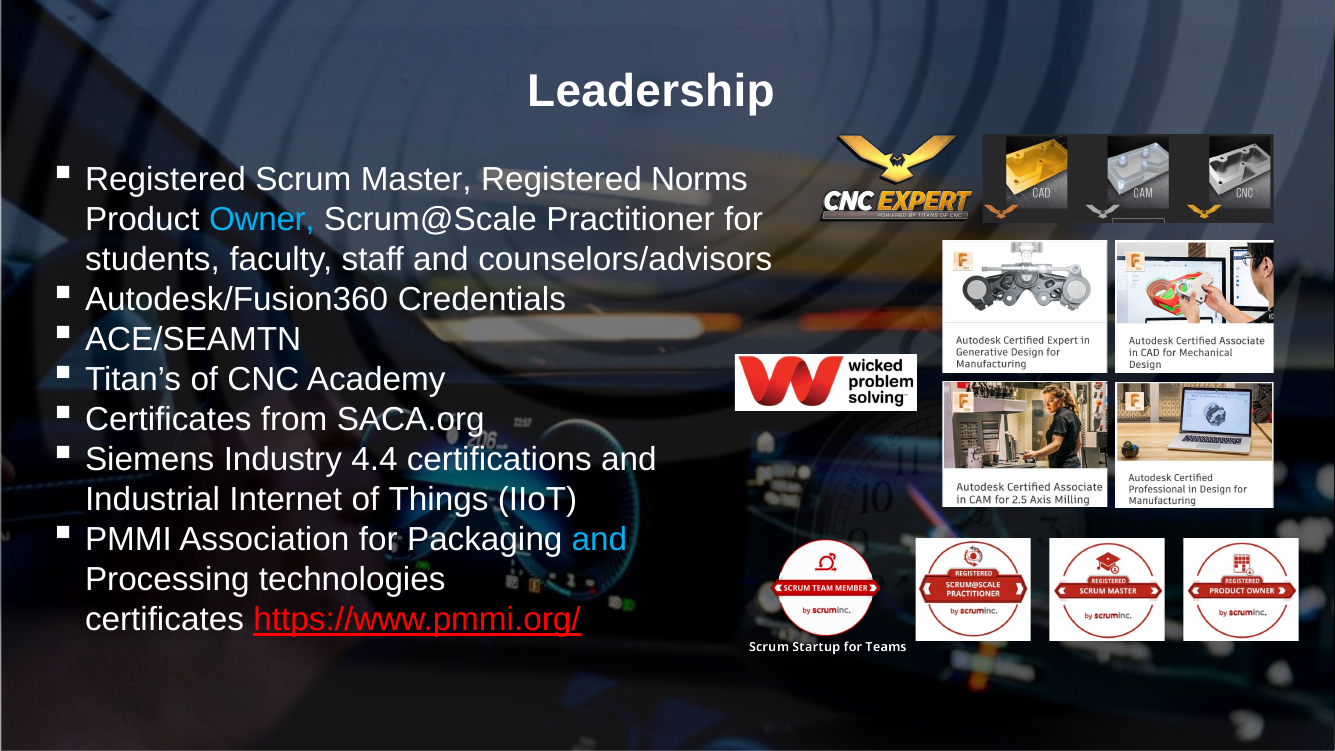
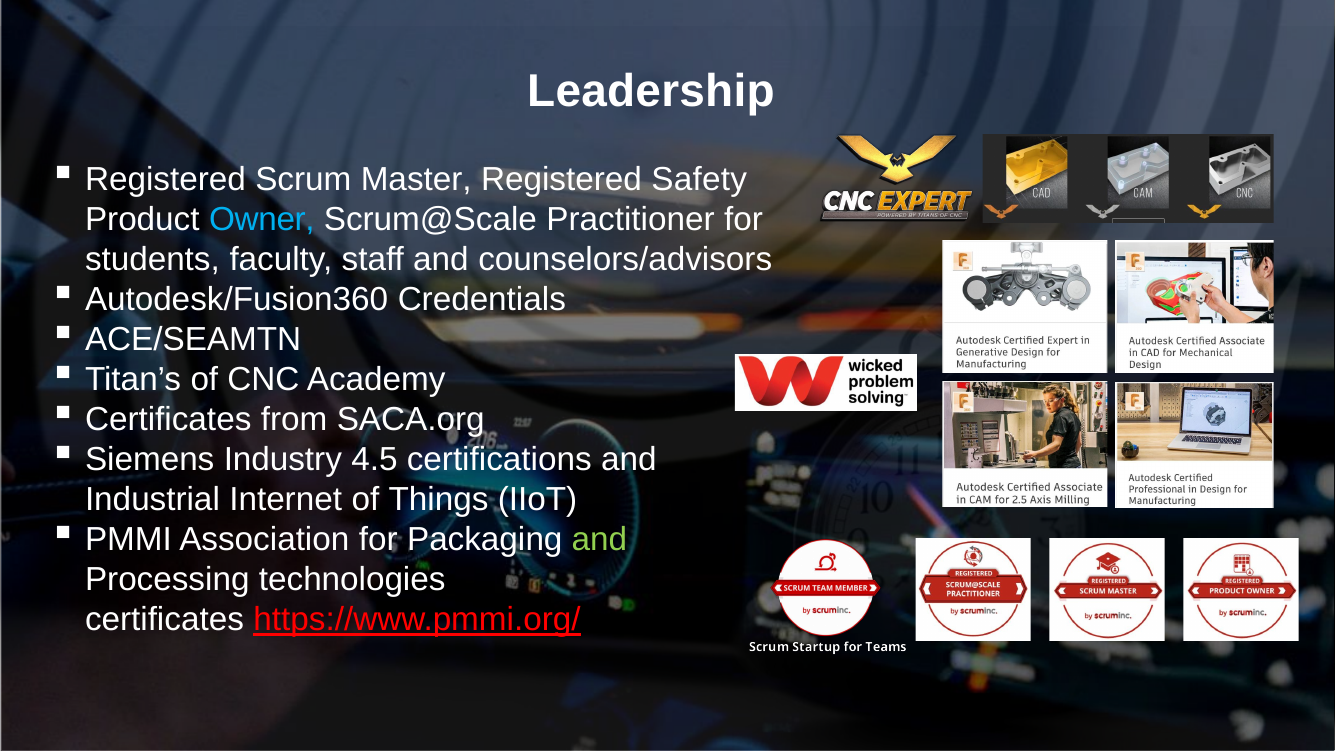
Norms: Norms -> Safety (699, 180)
4.4: 4.4 -> 4.5 (374, 460)
and colour: light blue -> light green (599, 540)
